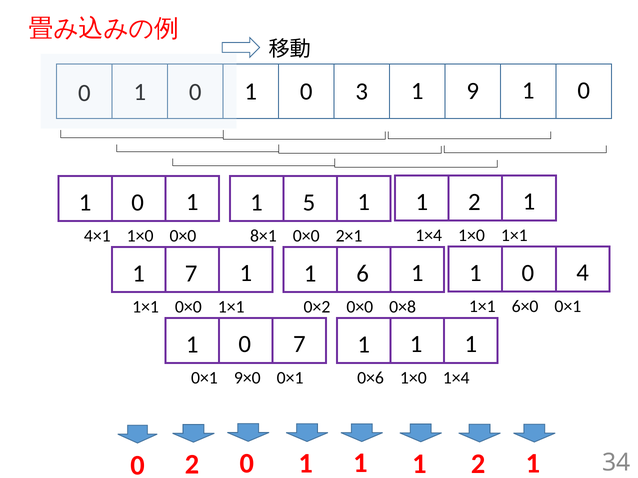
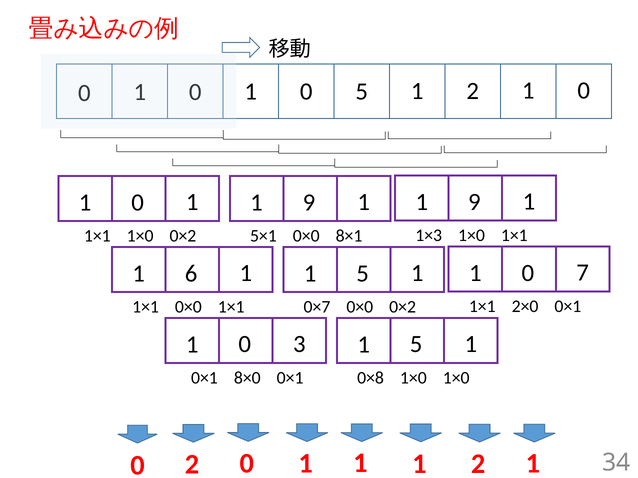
0 3: 3 -> 5 (362, 91)
9: 9 -> 2 (473, 91)
2: 2 -> 9 (474, 202)
5: 5 -> 9 (309, 203)
1×4: 1×4 -> 1×3 (429, 236)
4×1: 4×1 -> 1×1 (97, 236)
1×0 0×0: 0×0 -> 0×2 (183, 236)
8×1: 8×1 -> 5×1 (263, 236)
2×1: 2×1 -> 8×1 (349, 236)
4: 4 -> 7 (583, 273)
1 7: 7 -> 6 (191, 274)
6: 6 -> 5 (363, 274)
6×0: 6×0 -> 2×0 (525, 307)
0×2: 0×2 -> 0×7 (317, 307)
0×0 0×8: 0×8 -> 0×2 (403, 307)
0 7: 7 -> 3 (299, 344)
1: 1 -> 5 (416, 345)
9×0: 9×0 -> 8×0 (247, 378)
0×6: 0×6 -> 0×8 (371, 378)
1×0 1×4: 1×4 -> 1×0 (456, 378)
